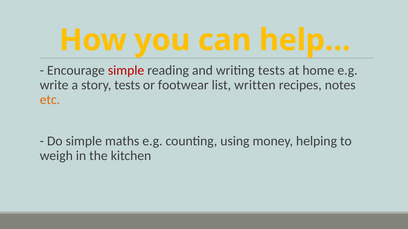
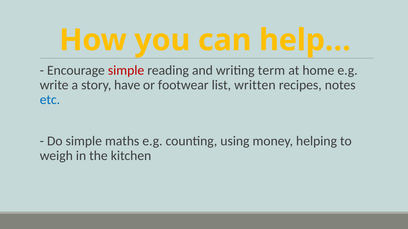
writing tests: tests -> term (271, 71)
story tests: tests -> have (127, 85)
etc colour: orange -> blue (50, 100)
